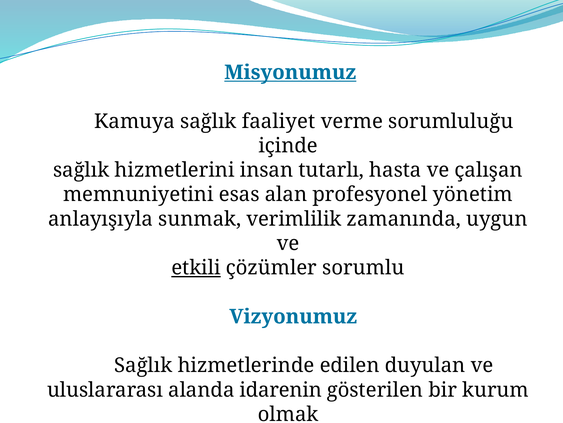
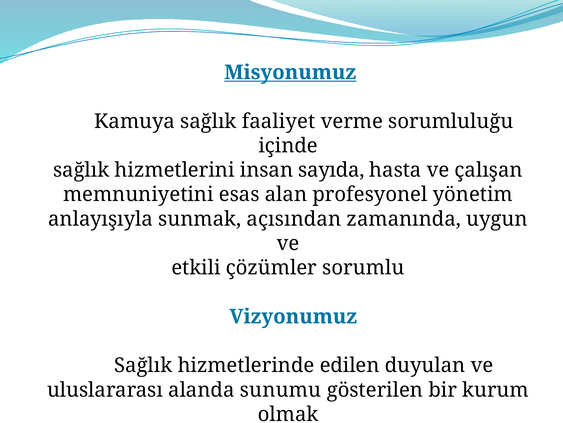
tutarlı: tutarlı -> sayıda (331, 170)
verimlilik: verimlilik -> açısından (294, 219)
etkili underline: present -> none (196, 267)
idarenin: idarenin -> sunumu (281, 389)
